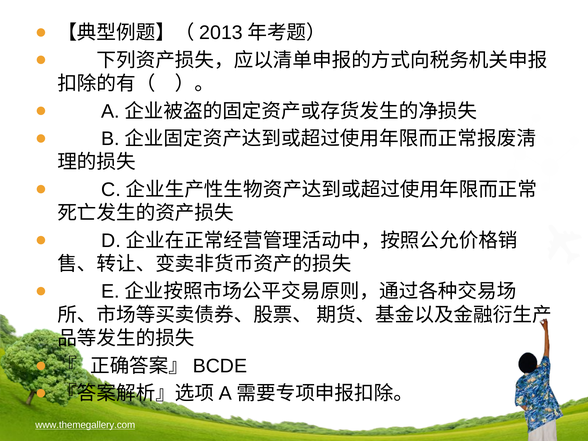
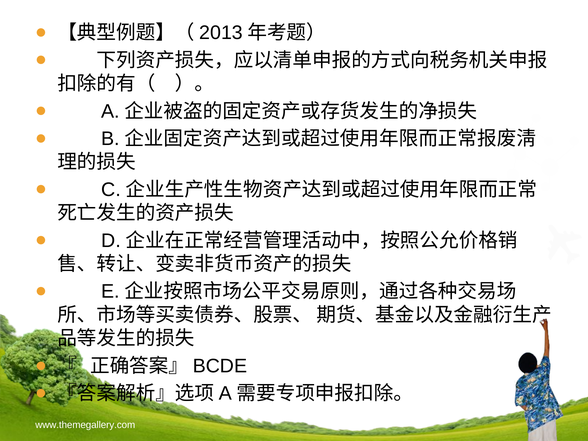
www.themegallery.com underline: present -> none (85, 425)
